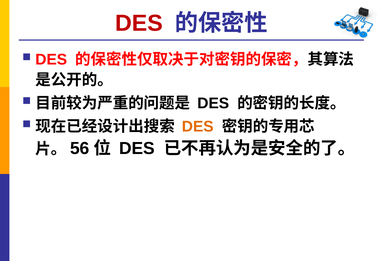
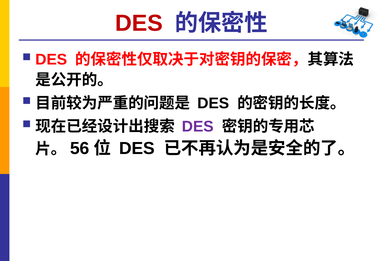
DES colour: orange -> purple (198, 127)
